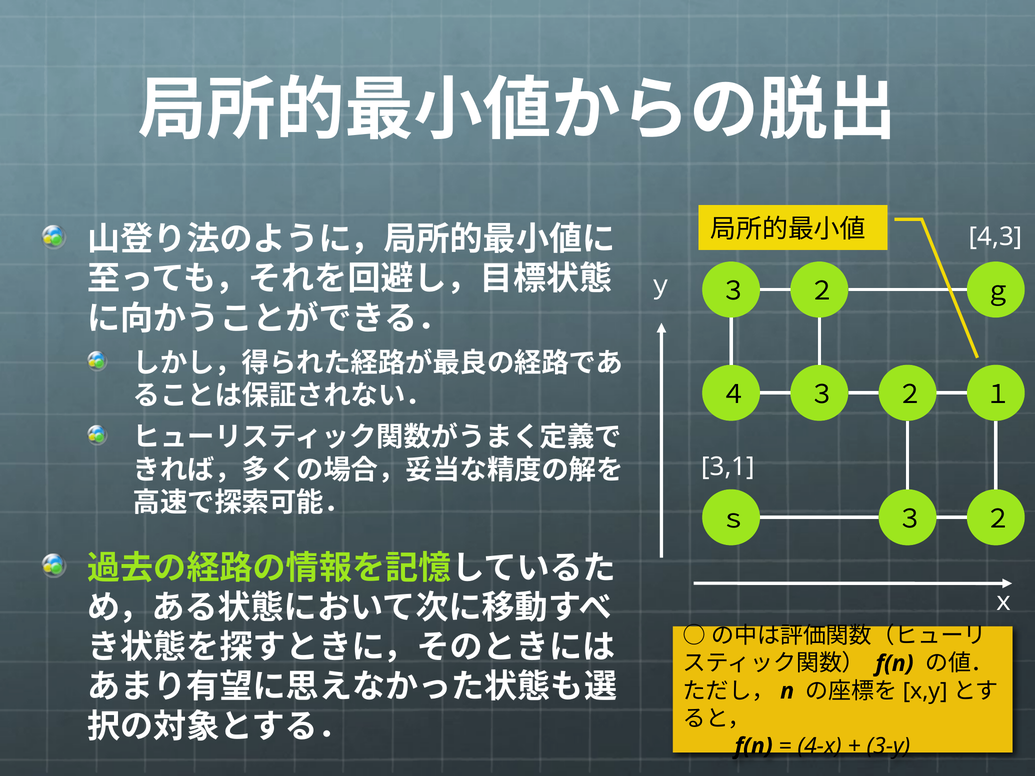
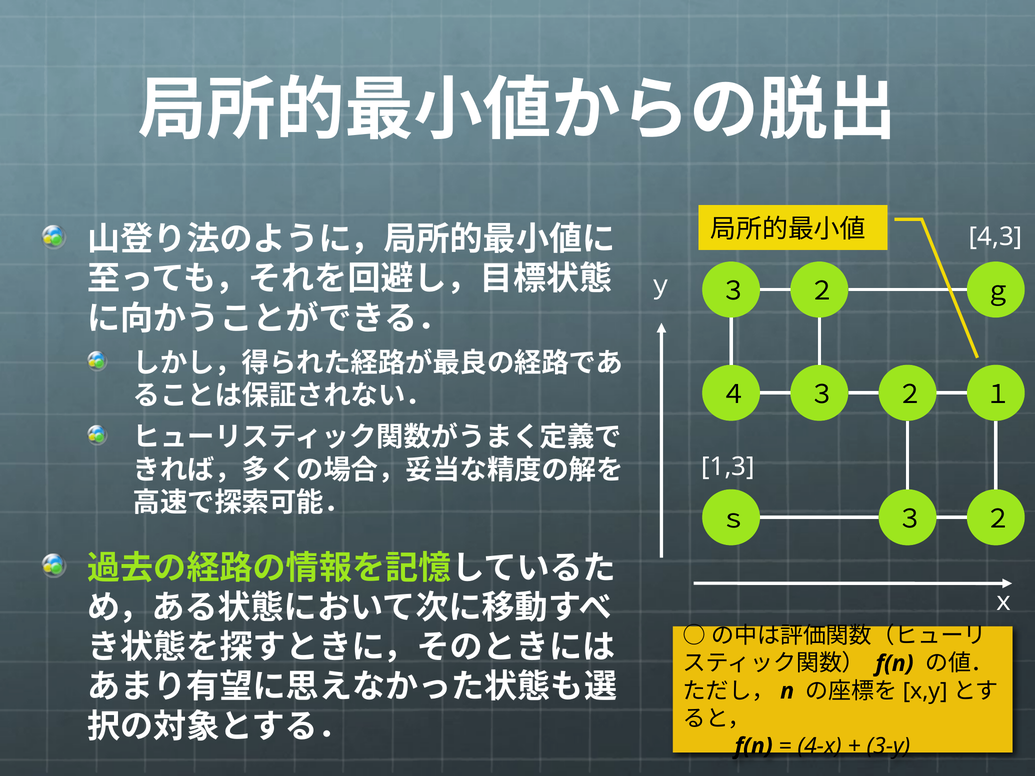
3,1: 3,1 -> 1,3 (728, 467)
